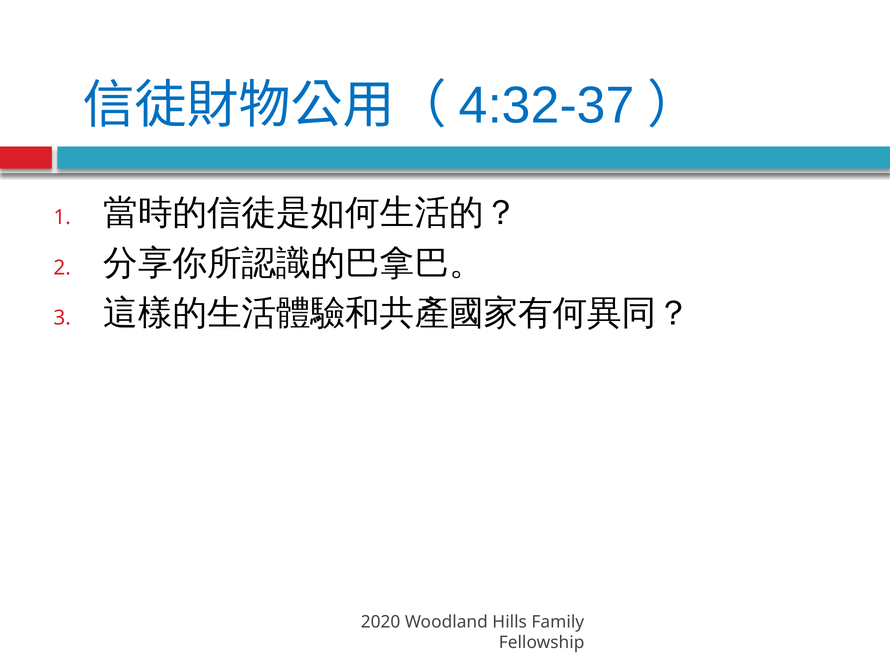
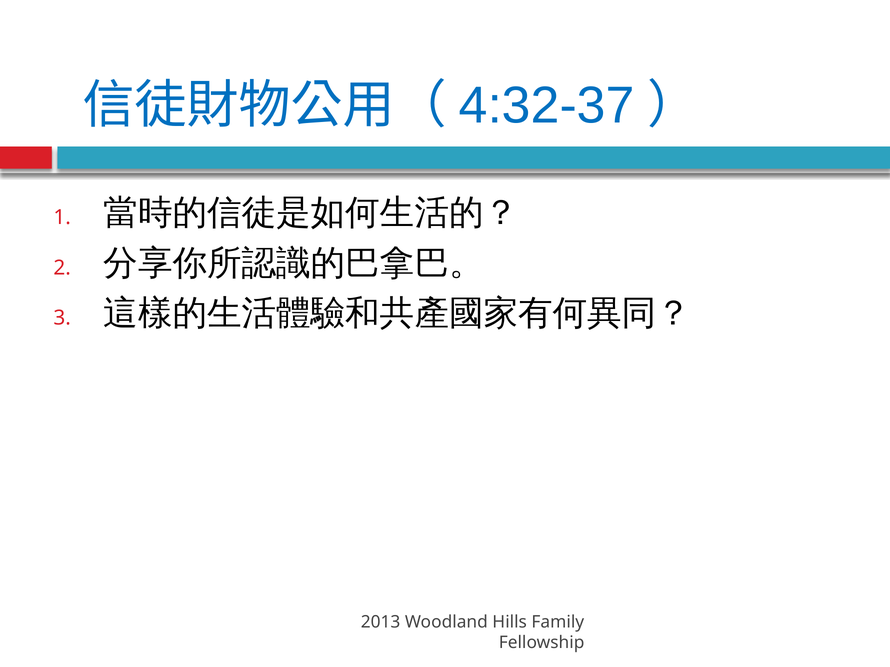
2020: 2020 -> 2013 (381, 622)
